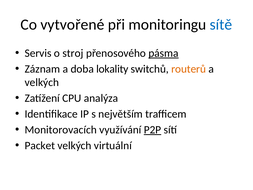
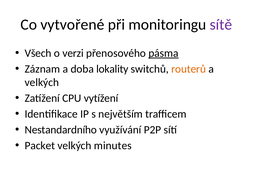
sítě colour: blue -> purple (221, 24)
Servis: Servis -> Všech (38, 53)
stroj: stroj -> verzi (73, 53)
analýza: analýza -> vytížení (101, 98)
Monitorovacích: Monitorovacích -> Nestandardního (61, 130)
P2P underline: present -> none (153, 130)
virtuální: virtuální -> minutes (113, 145)
